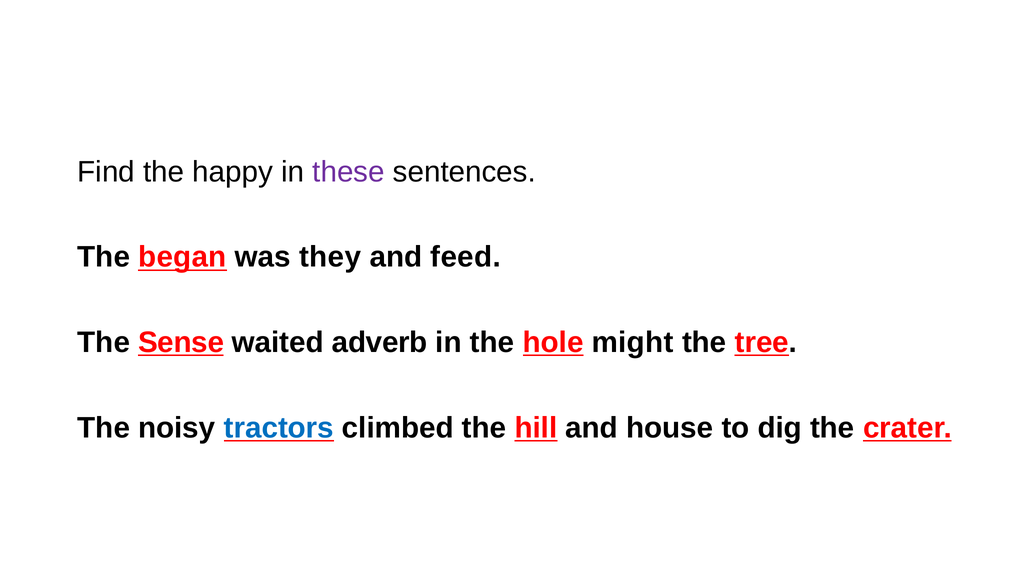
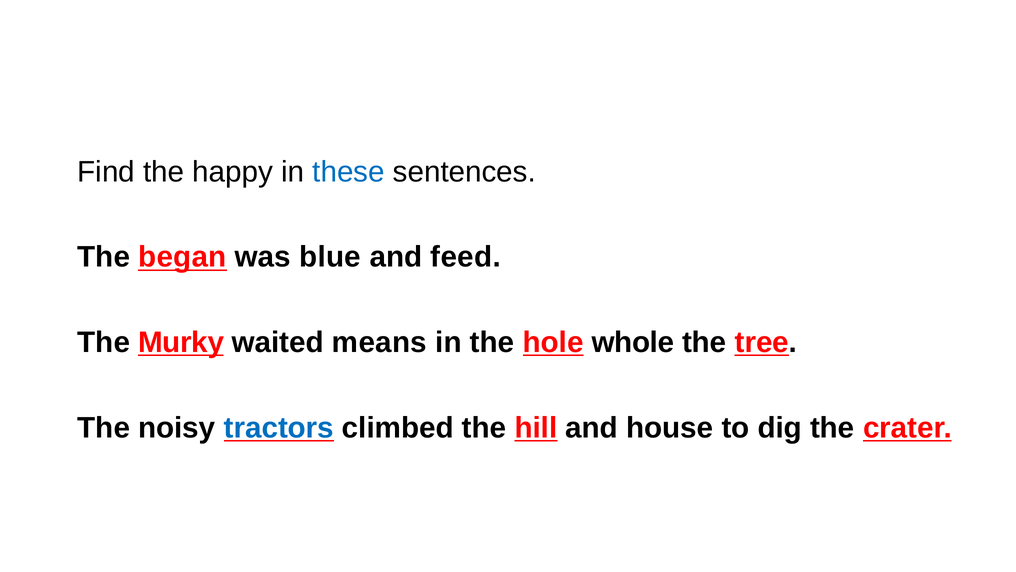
these colour: purple -> blue (349, 172)
they: they -> blue (330, 257)
Sense: Sense -> Murky (181, 342)
adverb: adverb -> means (379, 342)
might: might -> whole (633, 342)
